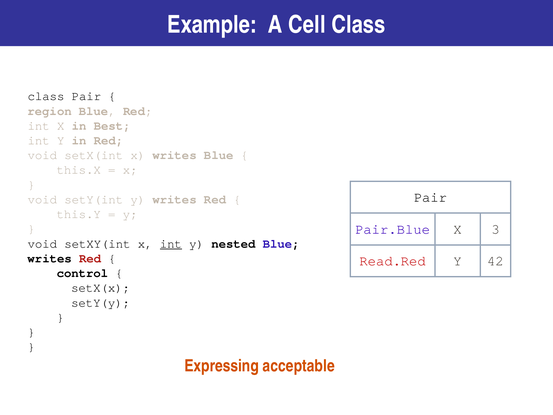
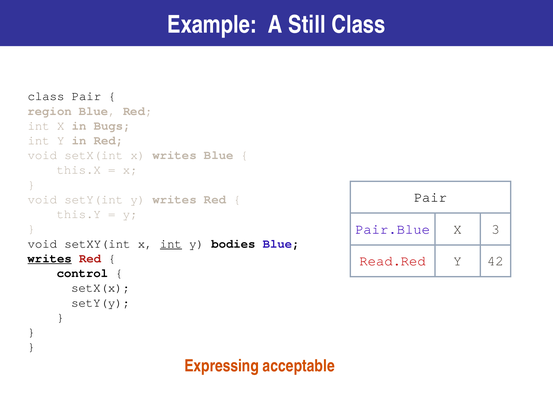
Cell: Cell -> Still (307, 25)
Best: Best -> Bugs (112, 126)
nested: nested -> bodies (233, 244)
writes underline: none -> present (50, 258)
